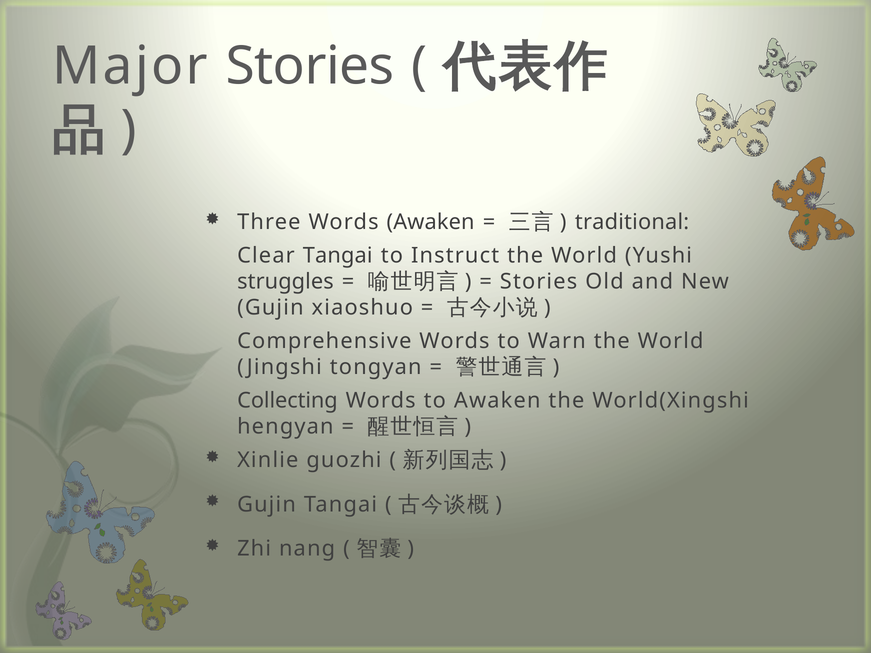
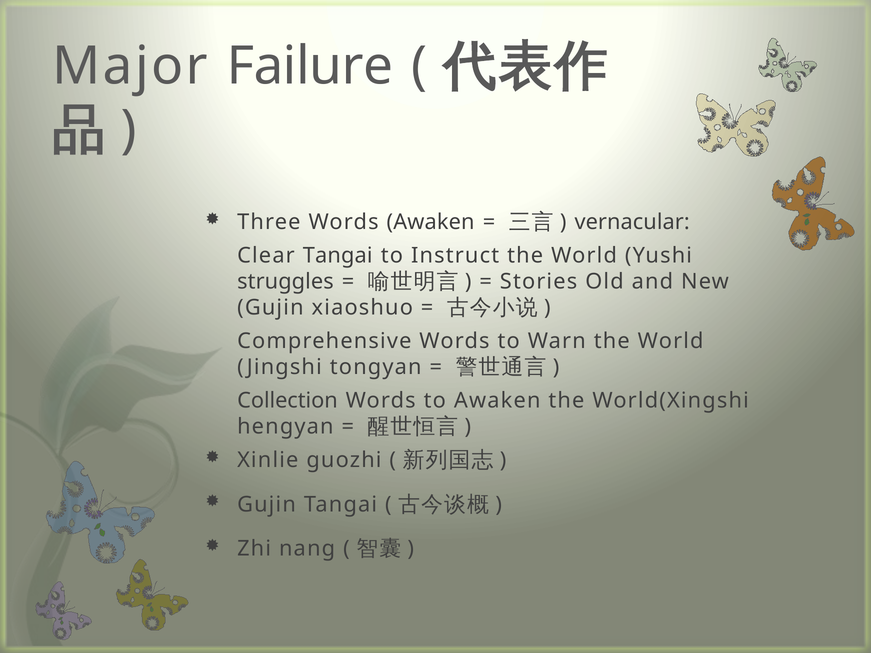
Major Stories: Stories -> Failure (310, 66)
traditional: traditional -> vernacular (632, 222)
Collecting: Collecting -> Collection (287, 401)
